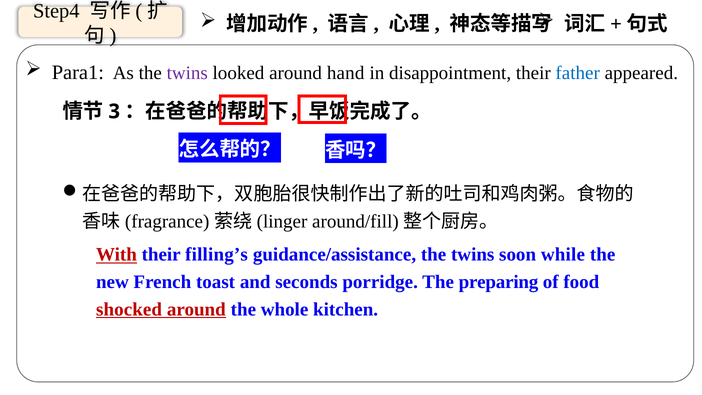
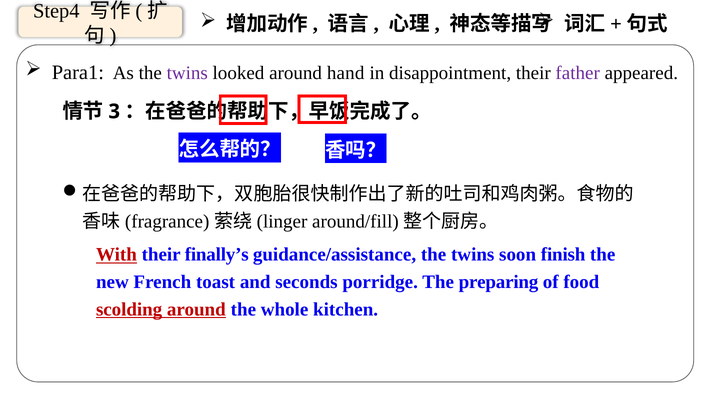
father colour: blue -> purple (578, 73)
filling’s: filling’s -> finally’s (217, 254)
while: while -> finish (563, 254)
shocked: shocked -> scolding (129, 309)
